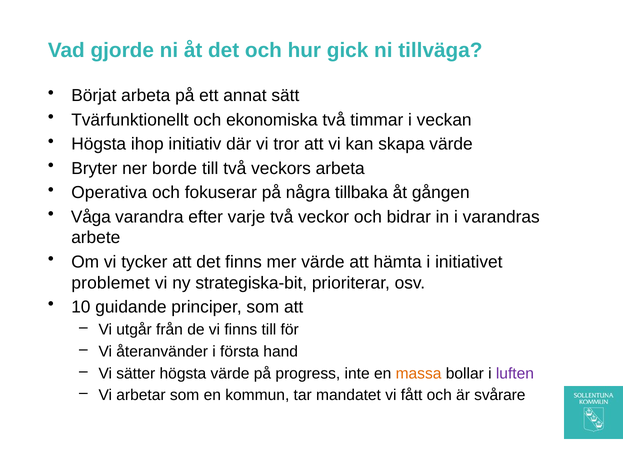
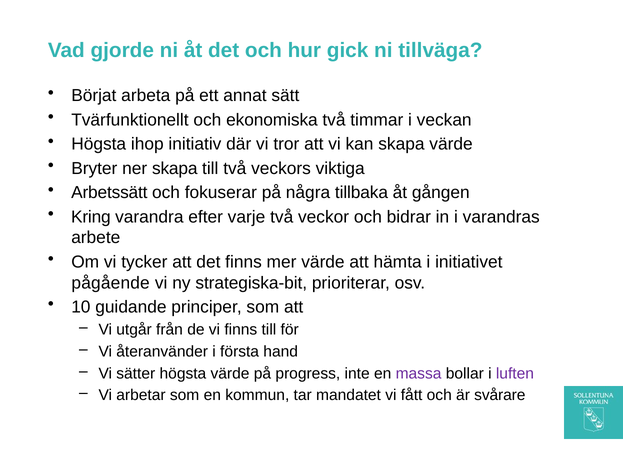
ner borde: borde -> skapa (175, 168)
veckors arbeta: arbeta -> viktiga (340, 168)
Operativa: Operativa -> Arbetssätt (109, 193)
Våga: Våga -> Kring (91, 217)
problemet: problemet -> pågående (111, 283)
massa colour: orange -> purple (419, 373)
